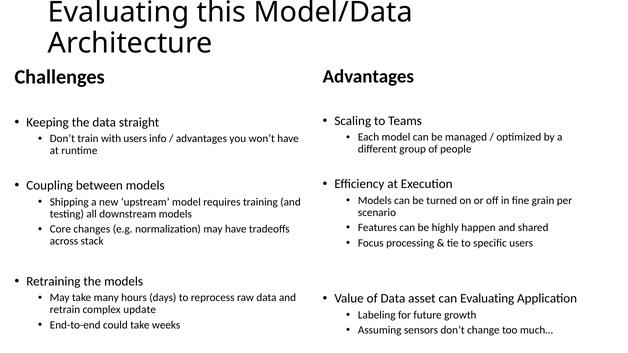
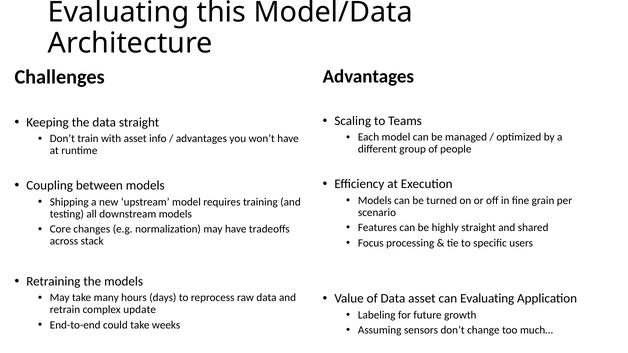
with users: users -> asset (135, 139)
highly happen: happen -> straight (479, 228)
